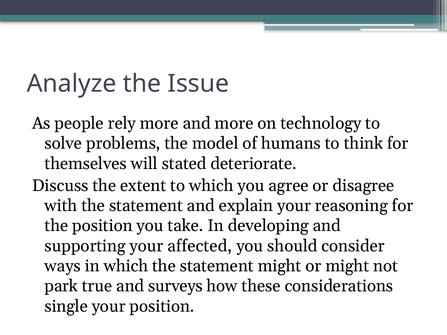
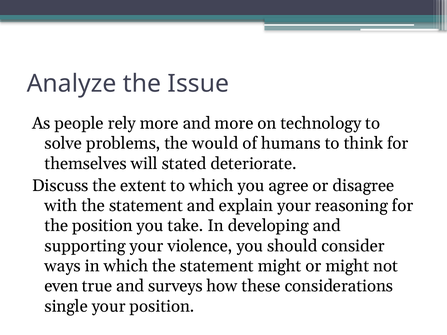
model: model -> would (215, 144)
affected: affected -> violence (200, 246)
park: park -> even (61, 286)
